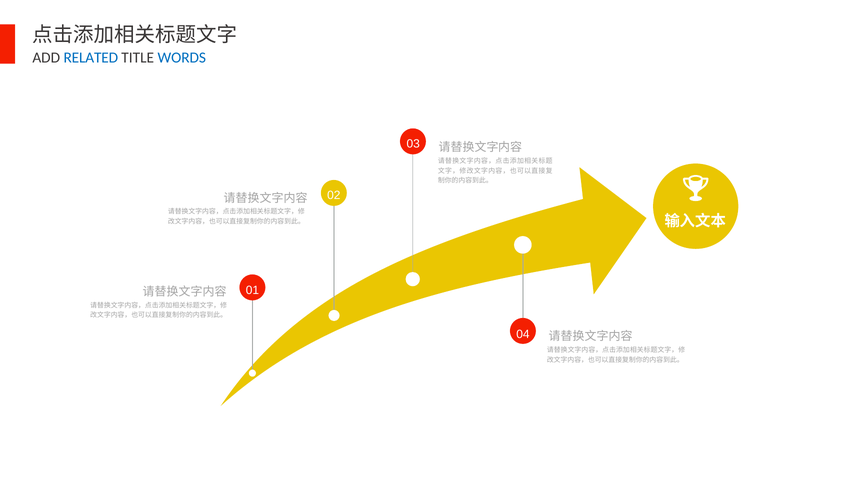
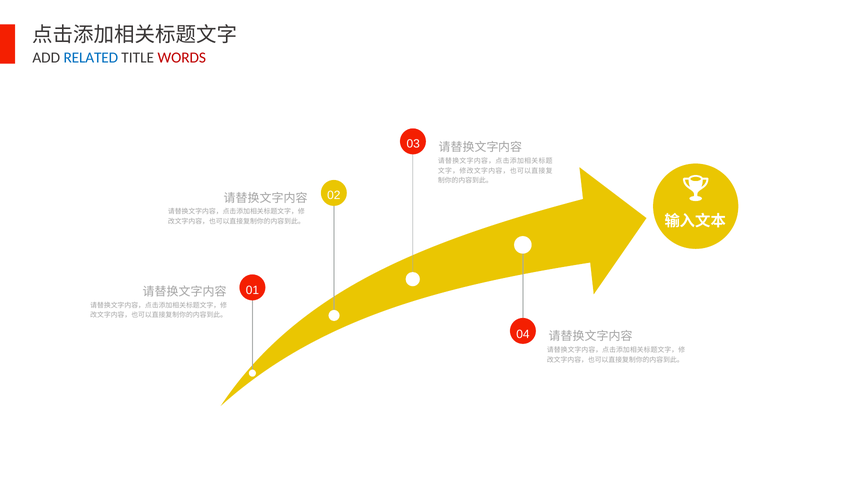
WORDS colour: blue -> red (182, 57)
